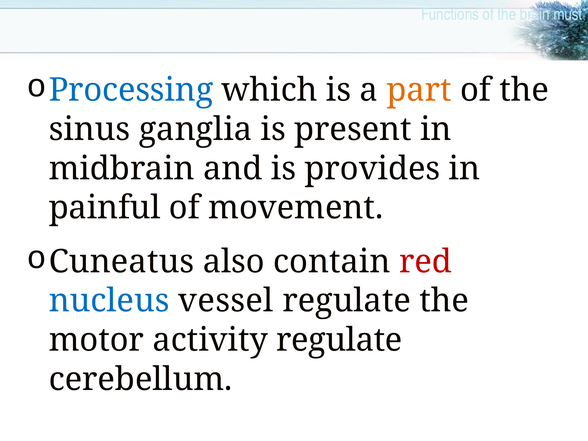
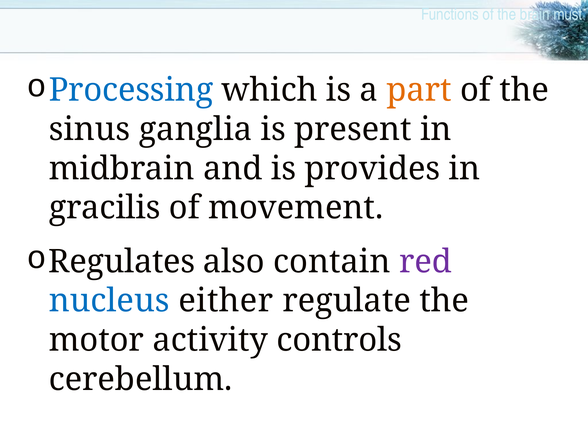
painful: painful -> gracilis (105, 208)
Cuneatus: Cuneatus -> Regulates (122, 262)
red colour: red -> purple (426, 262)
vessel: vessel -> either (226, 301)
activity regulate: regulate -> controls (339, 340)
